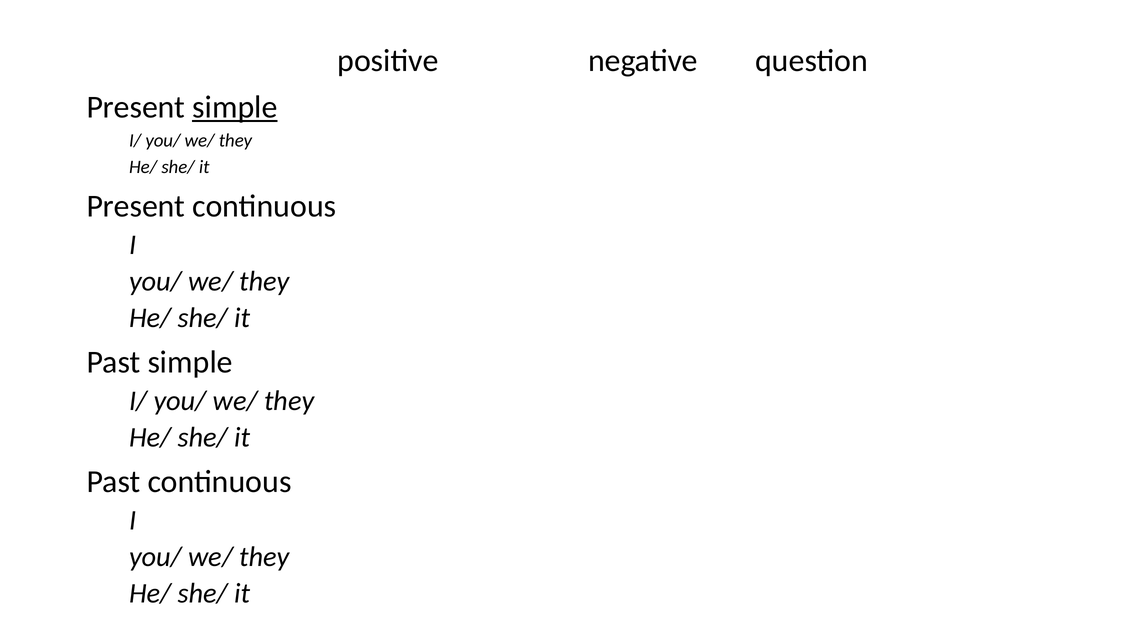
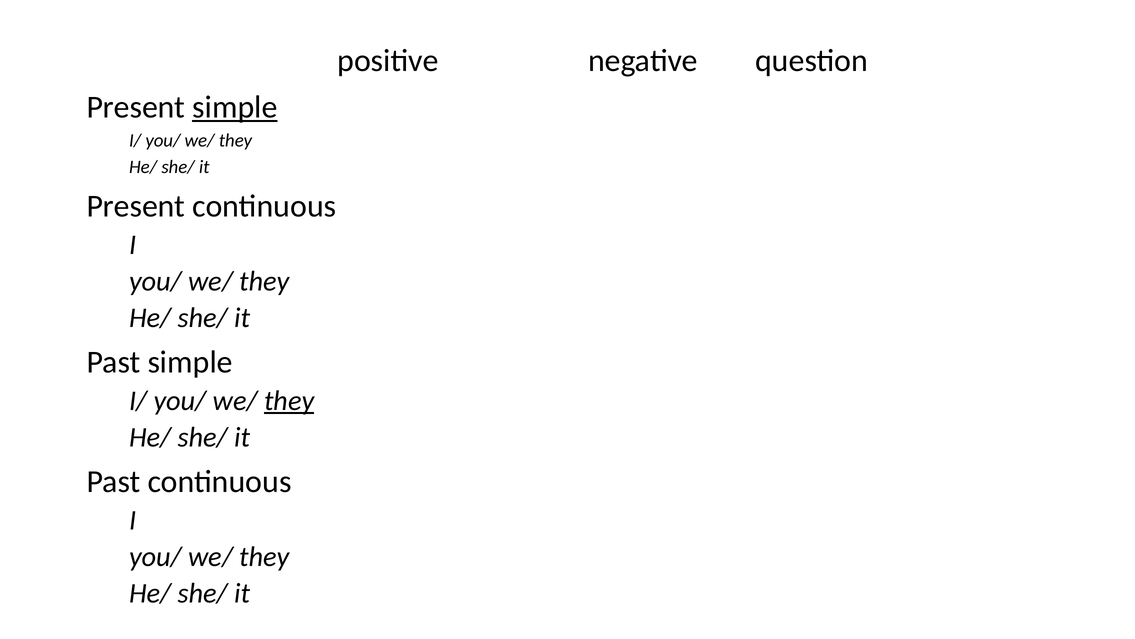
they underline: none -> present (289, 401)
